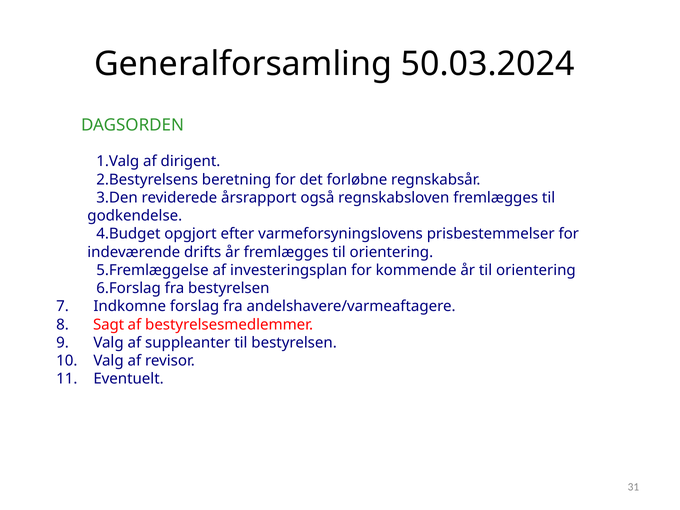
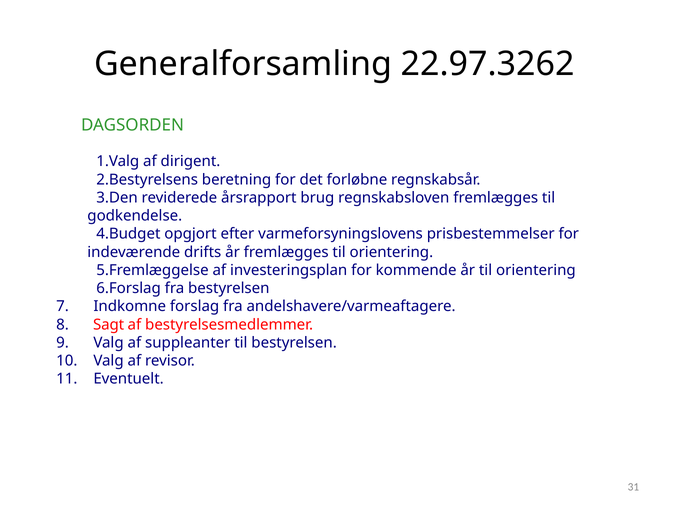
50.03.2024: 50.03.2024 -> 22.97.3262 (488, 64)
også: også -> brug (317, 198)
